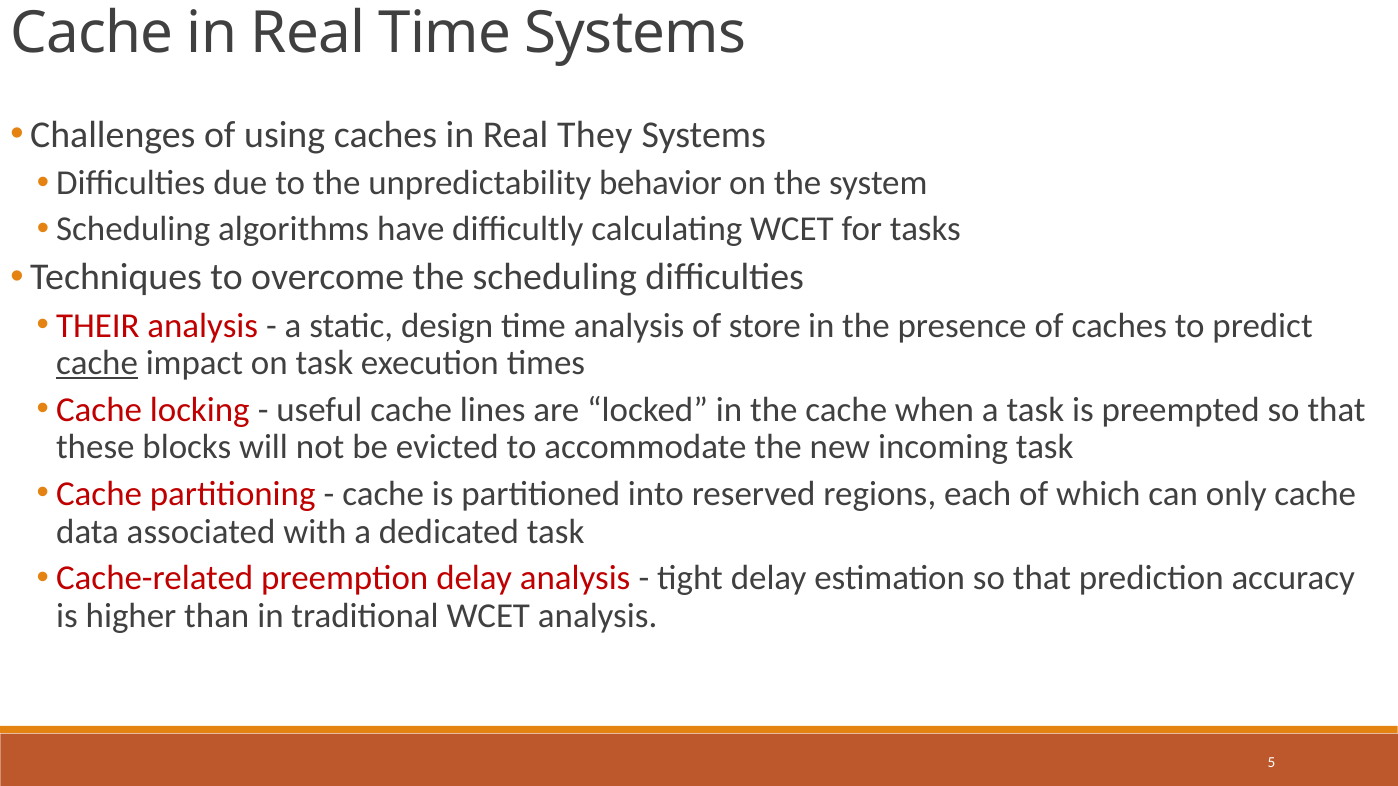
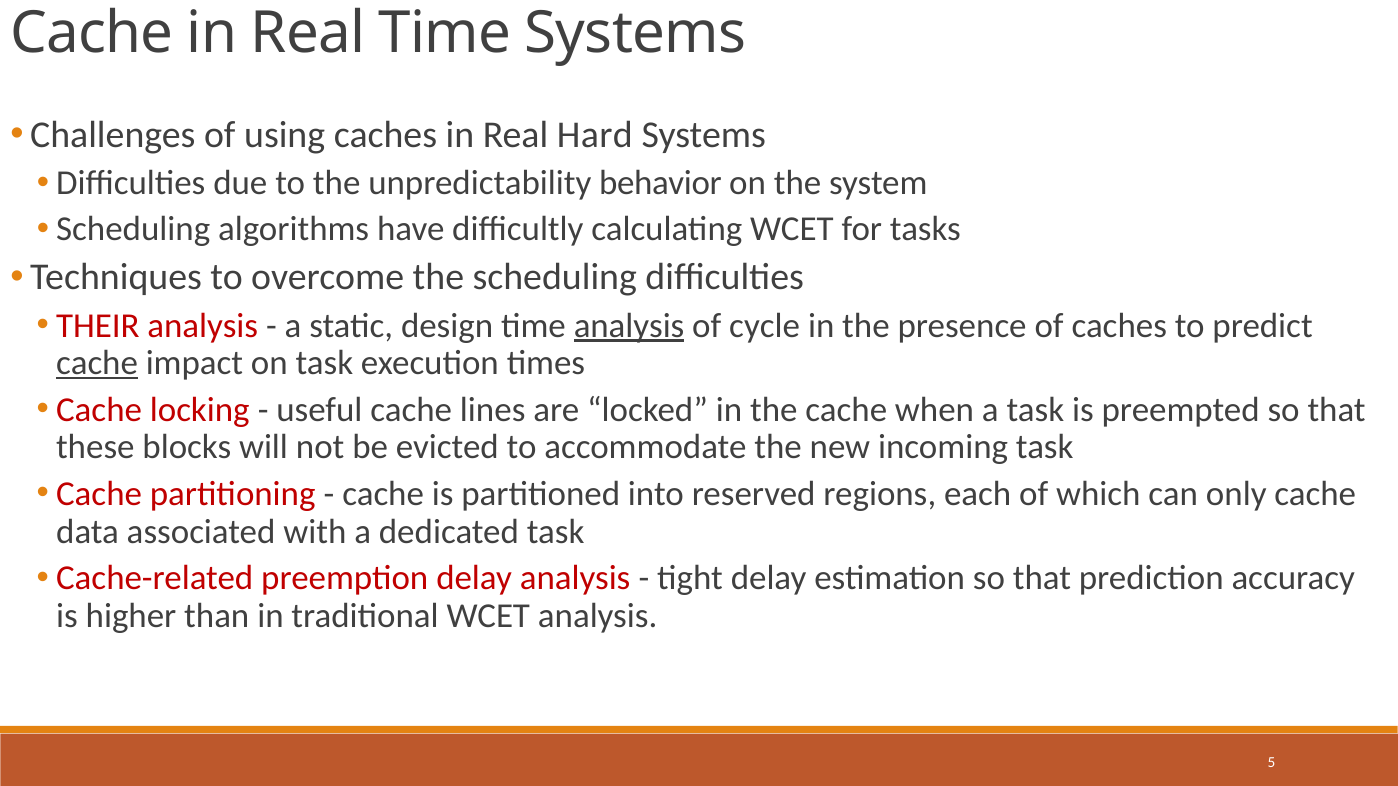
They: They -> Hard (595, 135)
analysis underline: none -> present (629, 326)
store: store -> cycle (765, 326)
